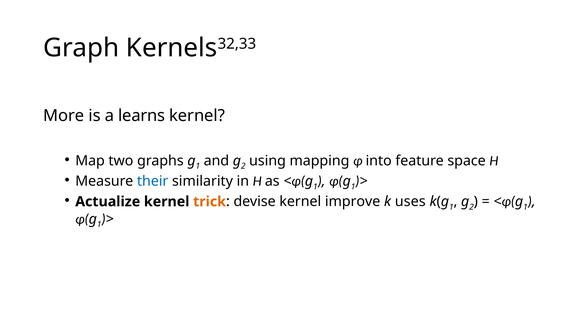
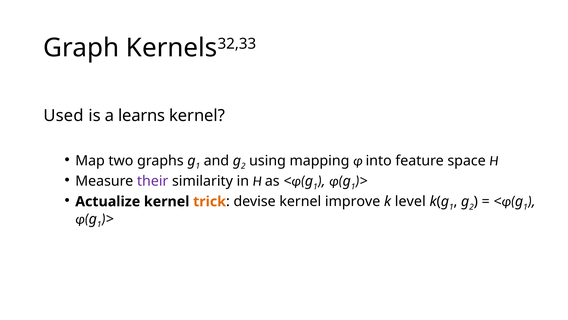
More: More -> Used (64, 115)
their colour: blue -> purple (153, 181)
uses: uses -> level (410, 201)
